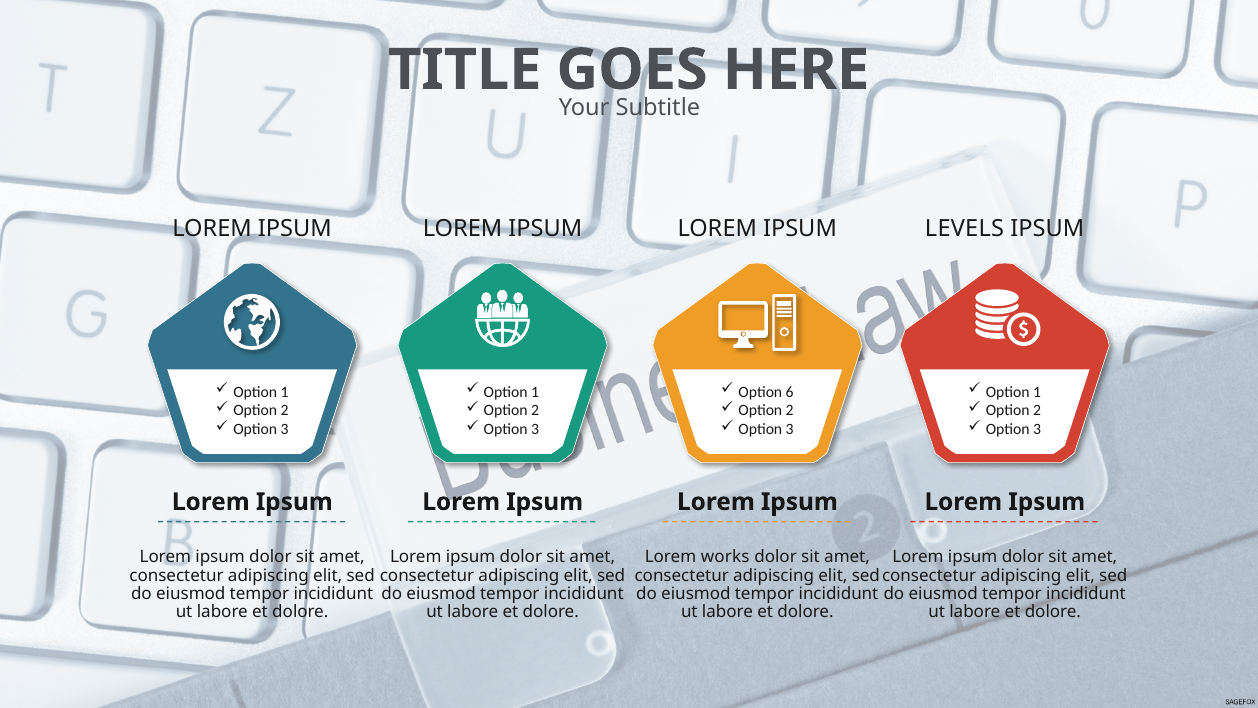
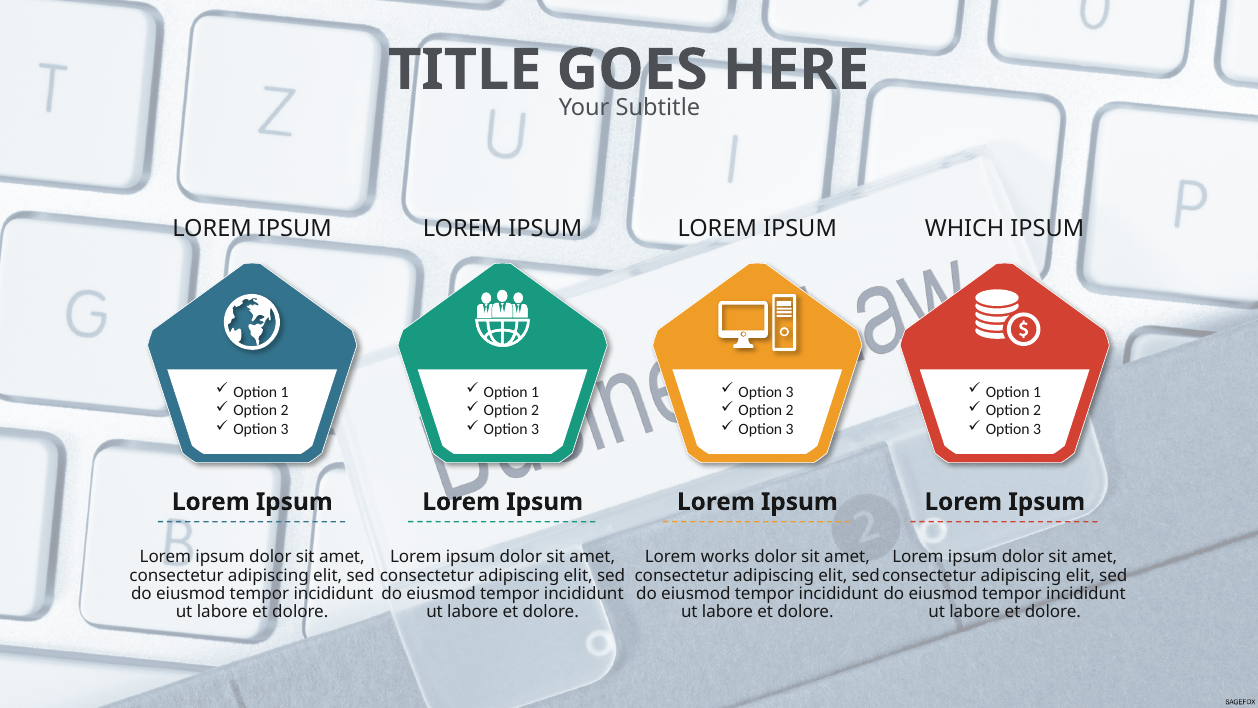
LEVELS: LEVELS -> WHICH (965, 228)
6: 6 -> 3 (790, 392)
